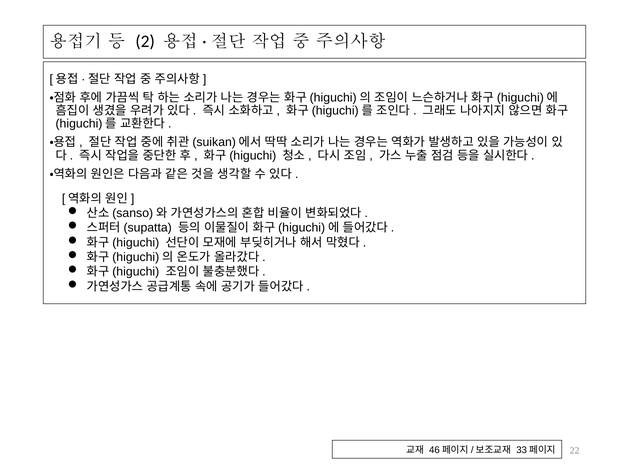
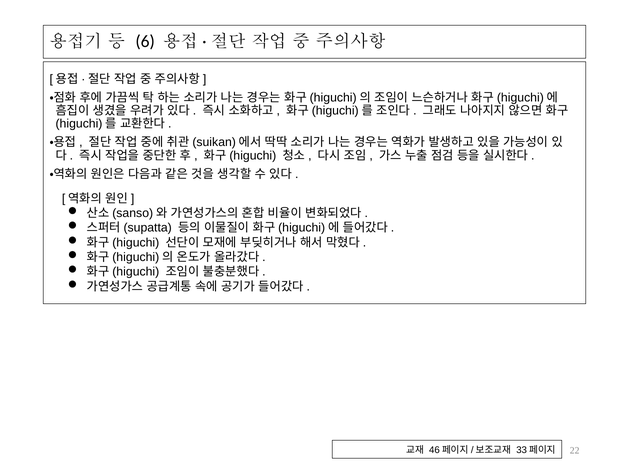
2: 2 -> 6 (145, 42)
